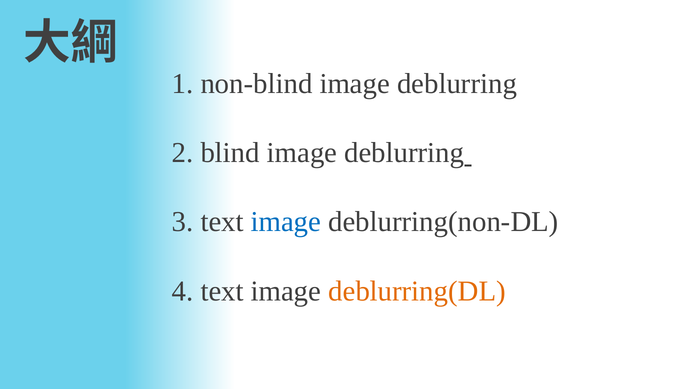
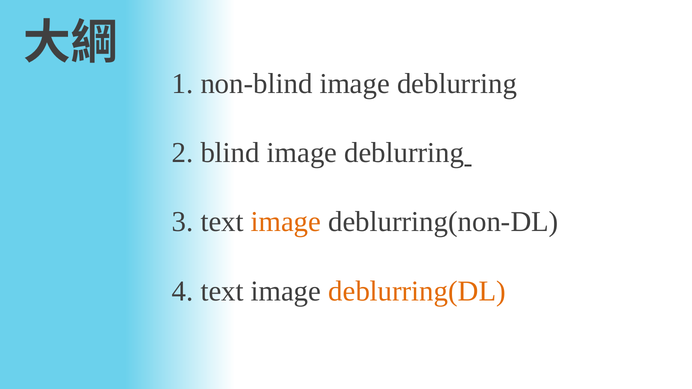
image colour: blue -> orange (286, 222)
